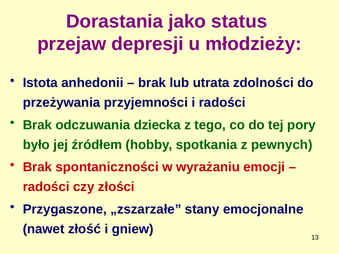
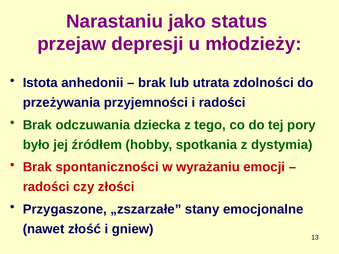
Dorastania: Dorastania -> Narastaniu (115, 21)
pewnych: pewnych -> dystymia (282, 145)
